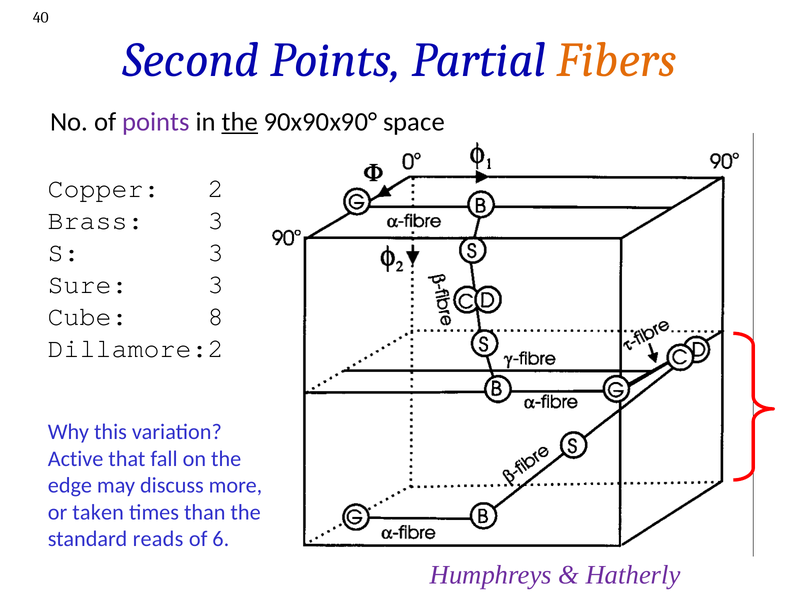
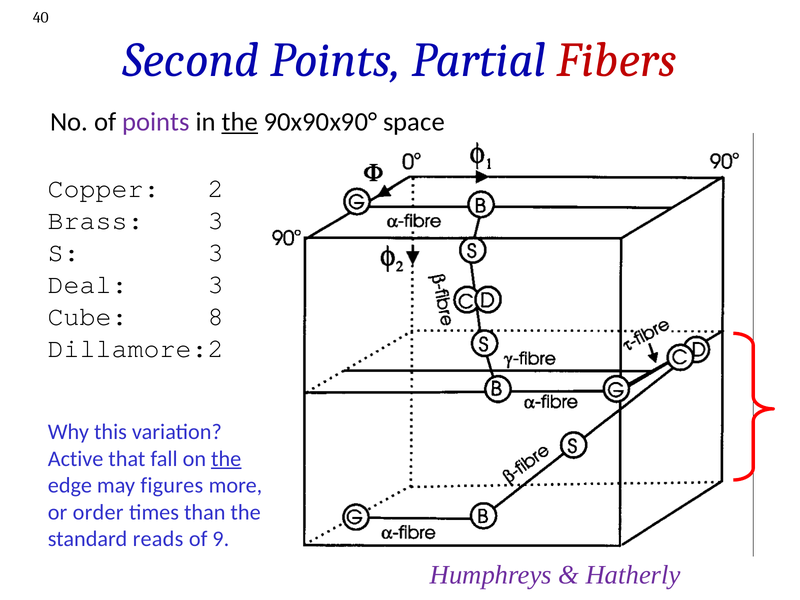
Fibers colour: orange -> red (617, 60)
Sure: Sure -> Deal (88, 284)
the underline: none -> present (226, 459)
discuss: discuss -> figures (172, 486)
taken: taken -> order (98, 512)
6: 6 -> 9 (221, 539)
